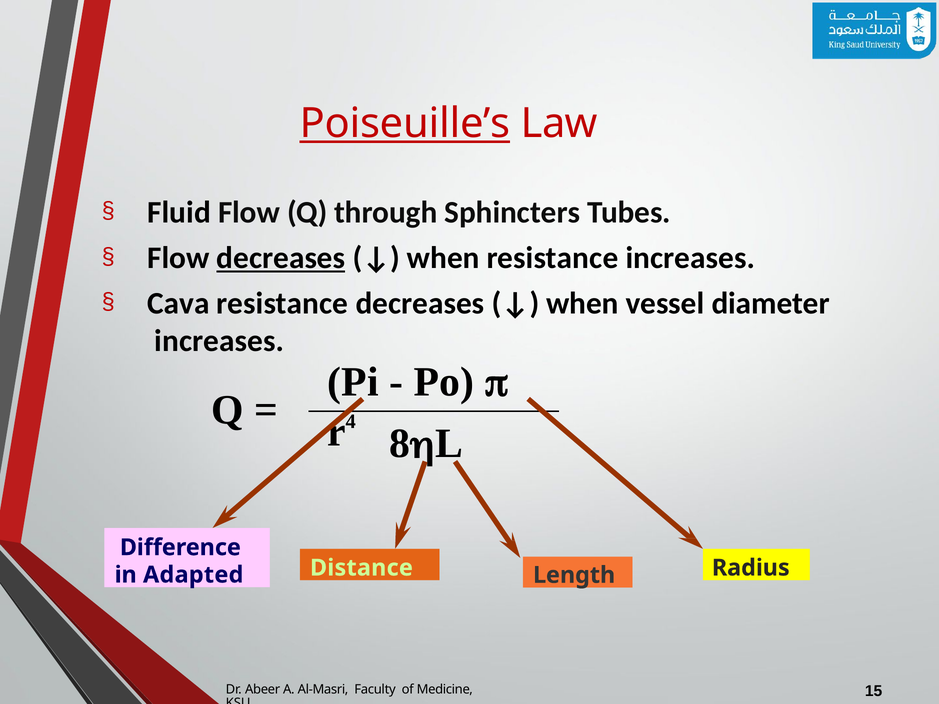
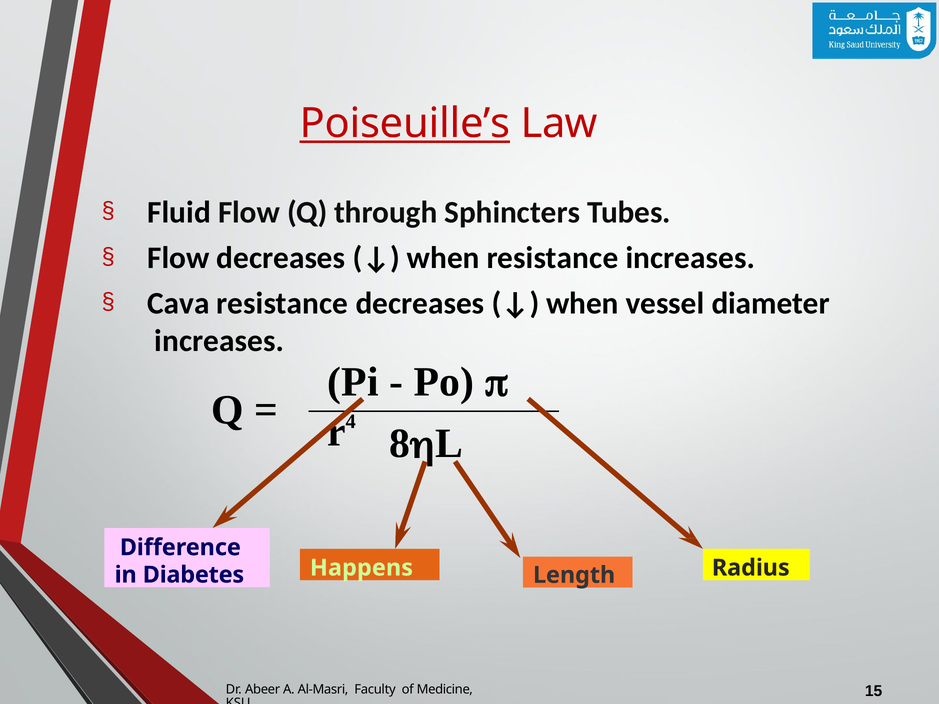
decreases underline: present -> none (281, 258)
Distance: Distance -> Happens (361, 568)
Adapted: Adapted -> Diabetes (193, 575)
